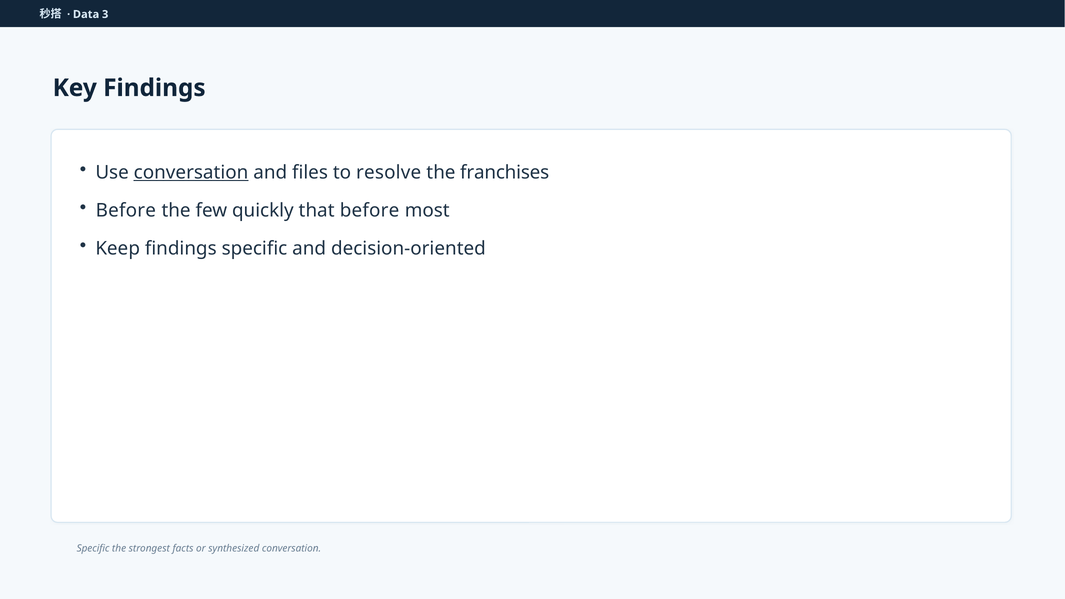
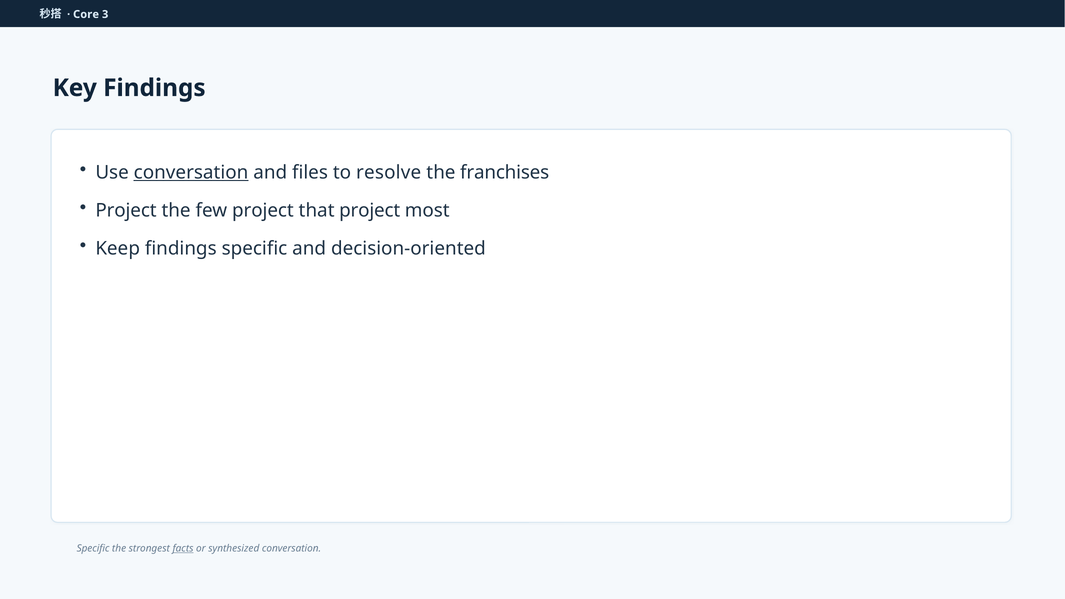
Data: Data -> Core (86, 14)
Before: Before -> Project (126, 211)
few quickly: quickly -> project (263, 211)
that before: before -> project (370, 211)
facts underline: none -> present (183, 549)
